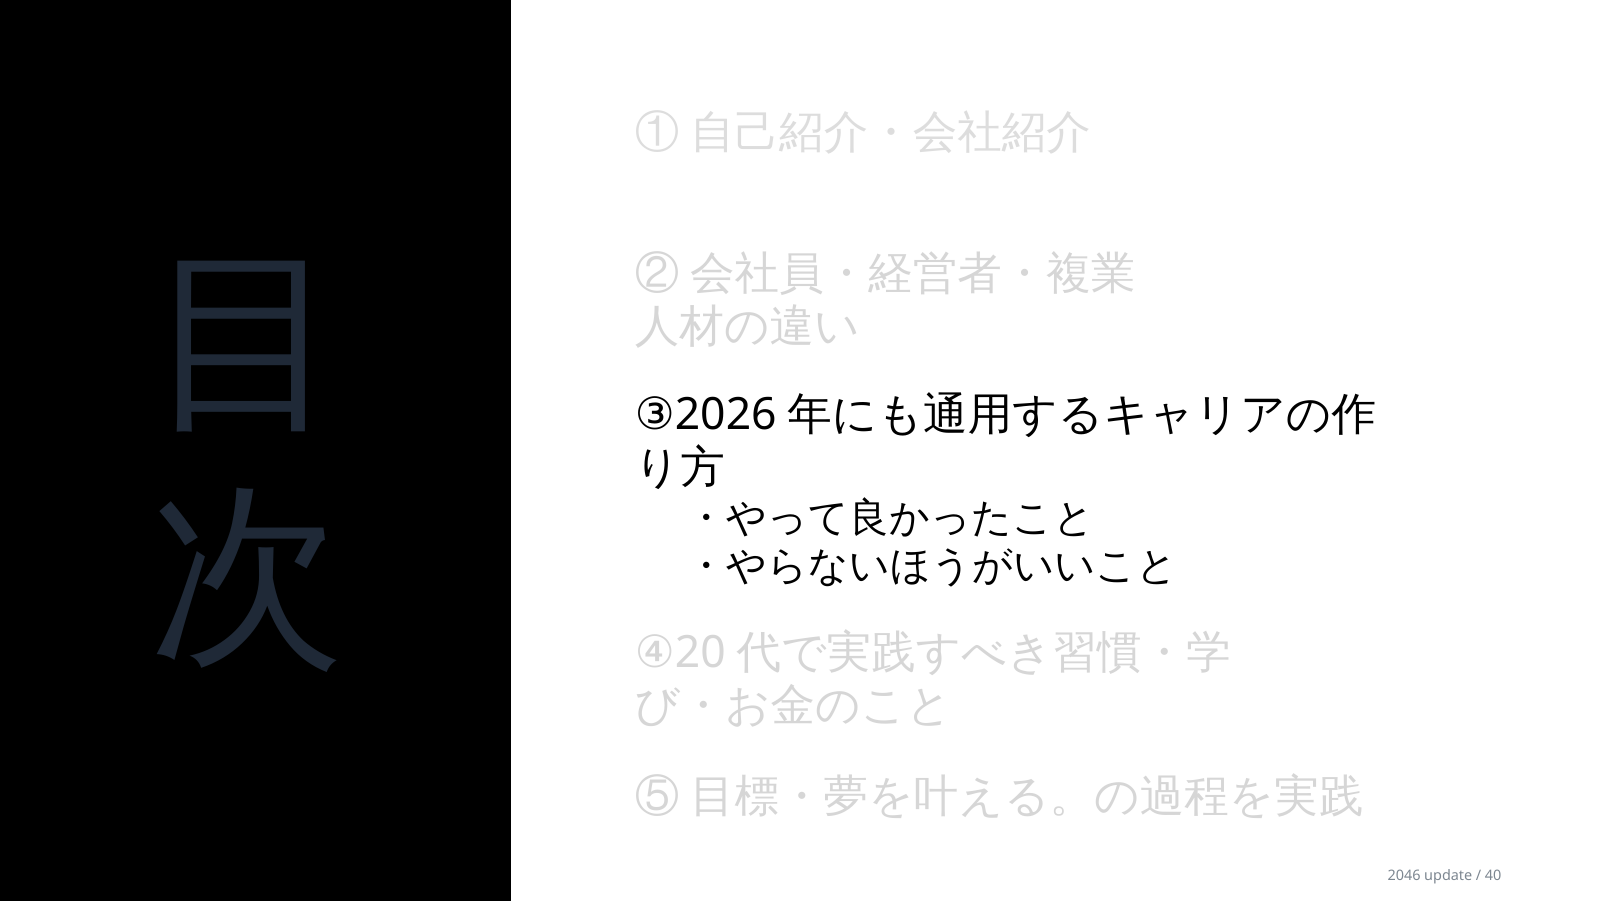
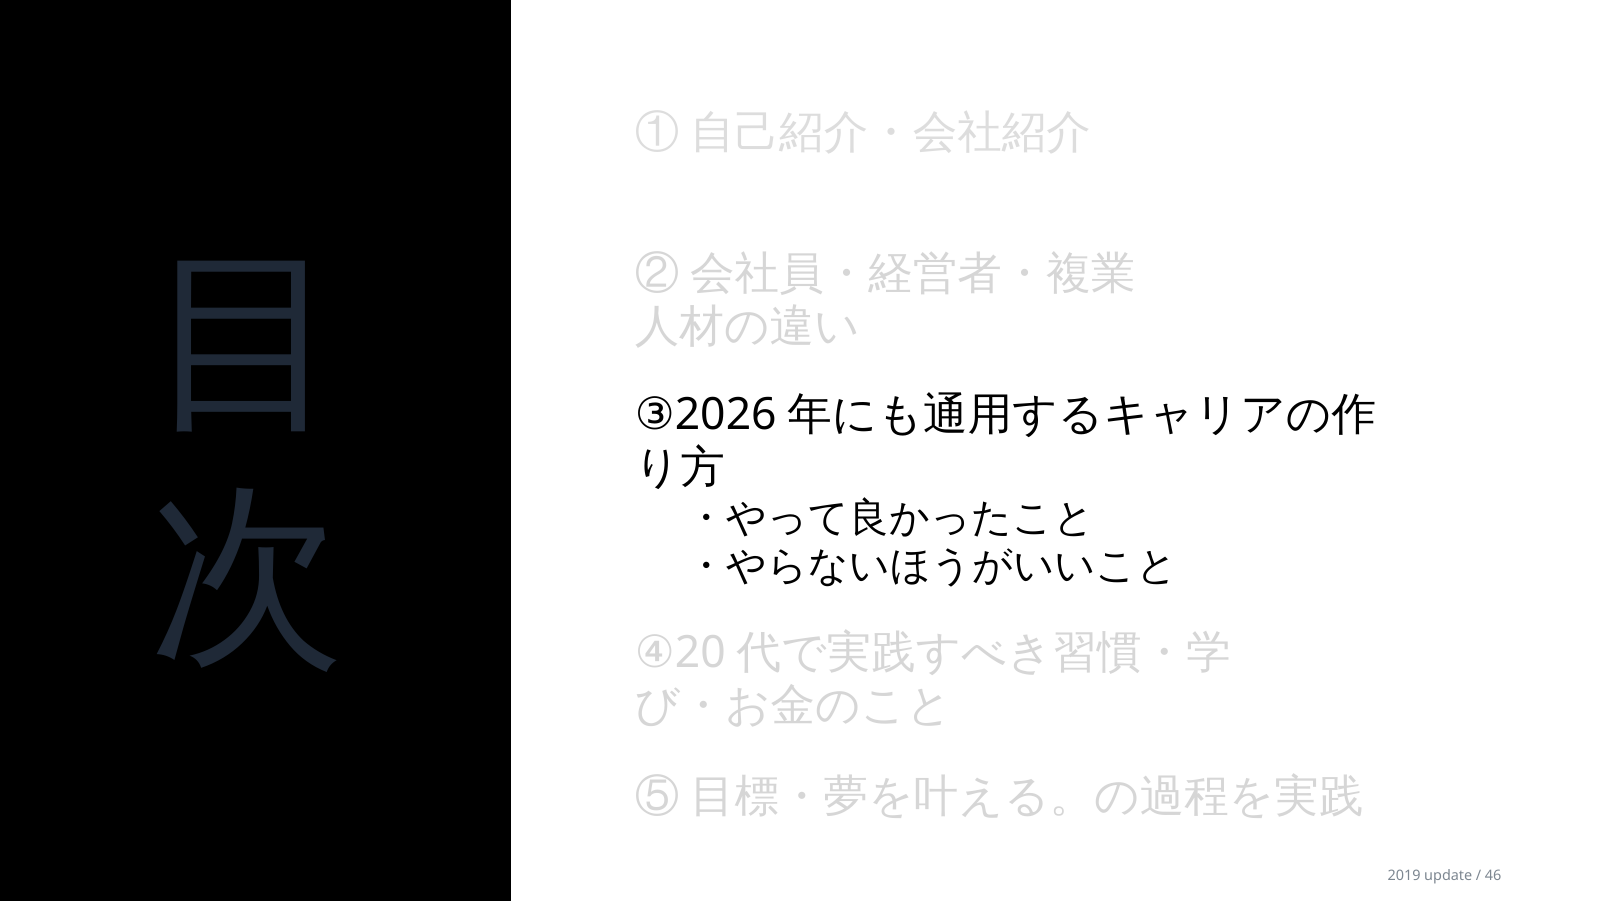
2046: 2046 -> 2019 (1404, 875)
40: 40 -> 46 (1493, 875)
